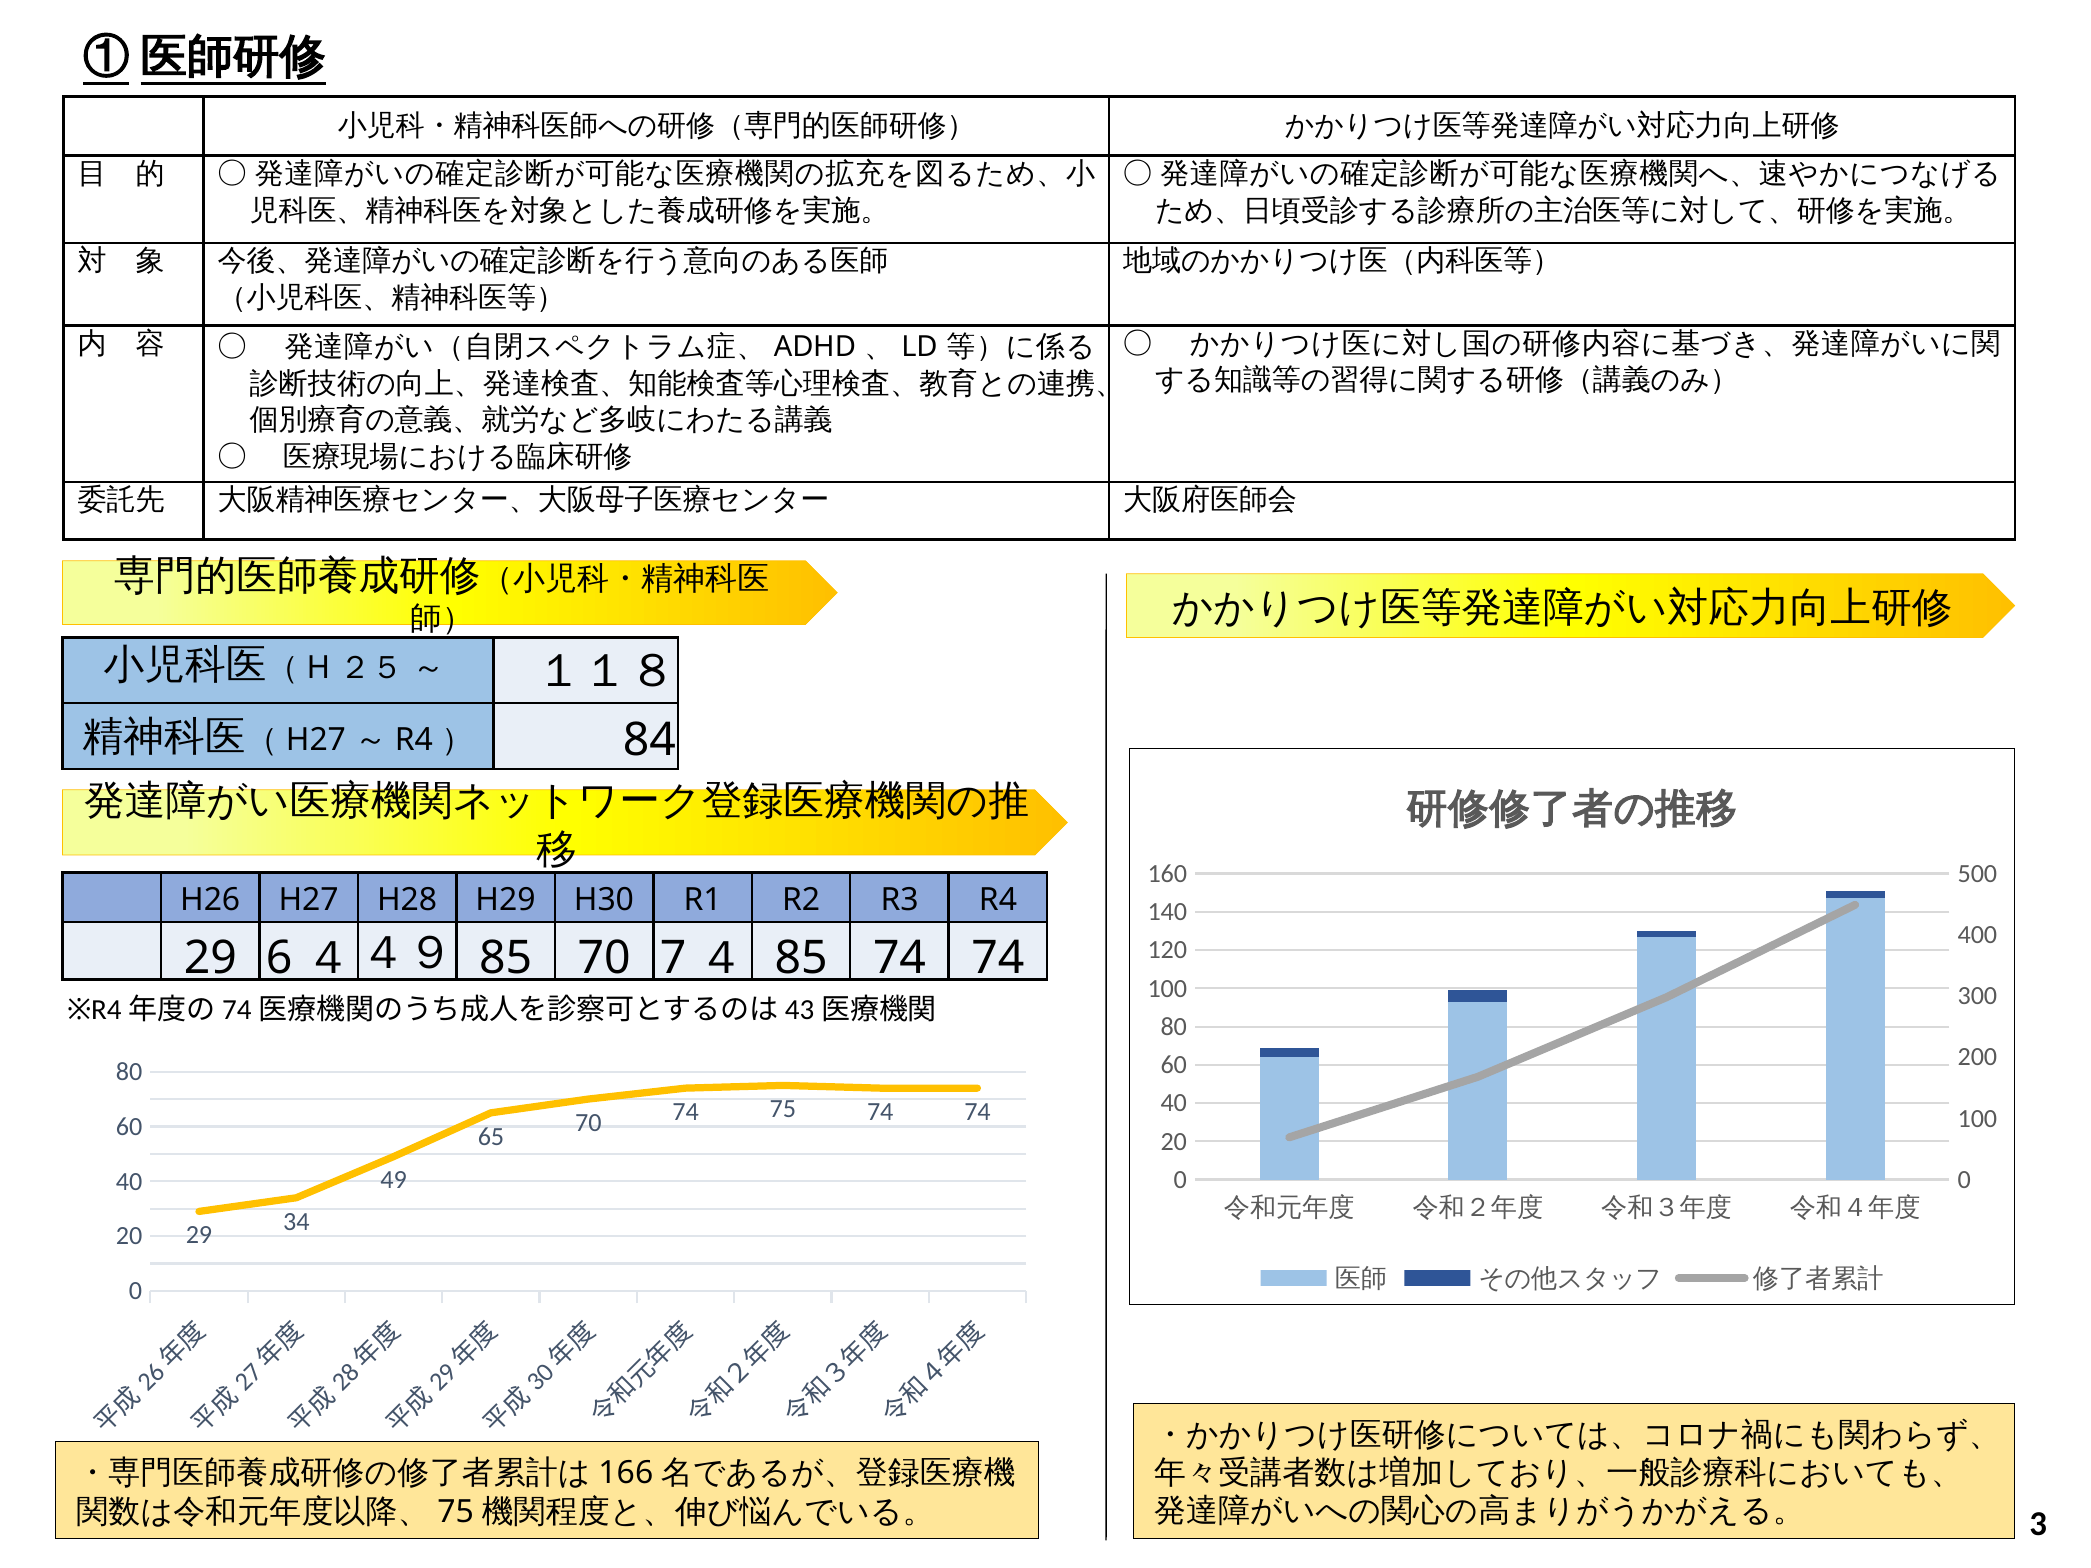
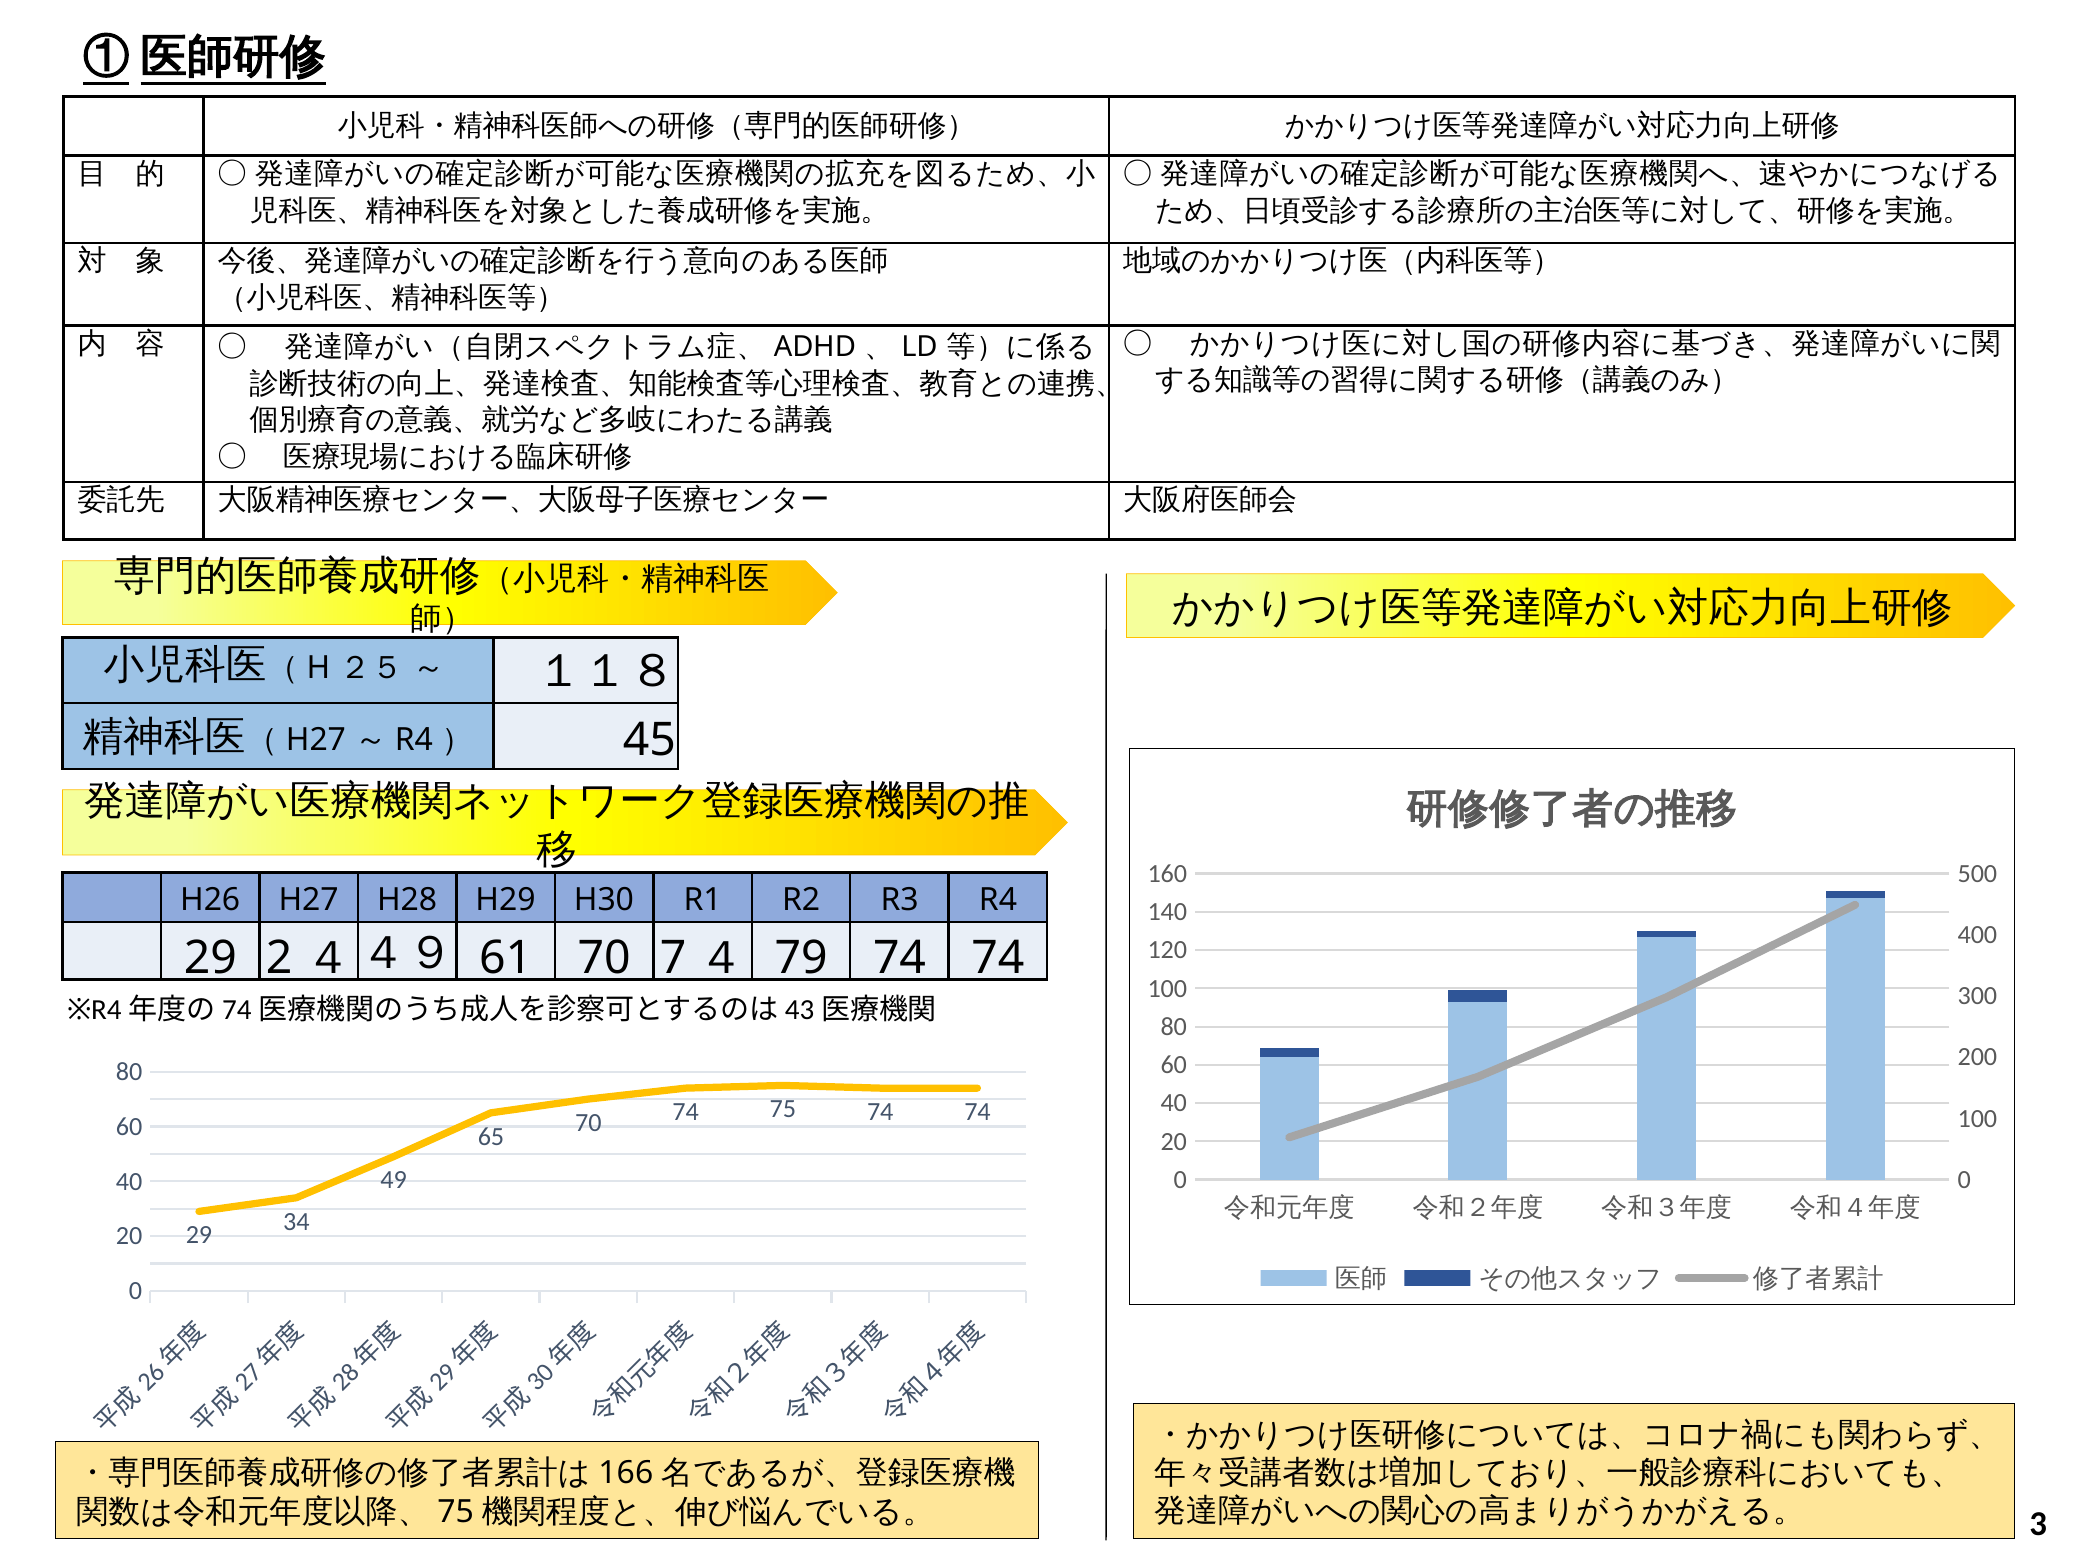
84: 84 -> 45 (649, 740)
29 6: 6 -> 2 (279, 958)
85: 85 -> 61 (506, 958)
85: 85 -> 79 (801, 958)
